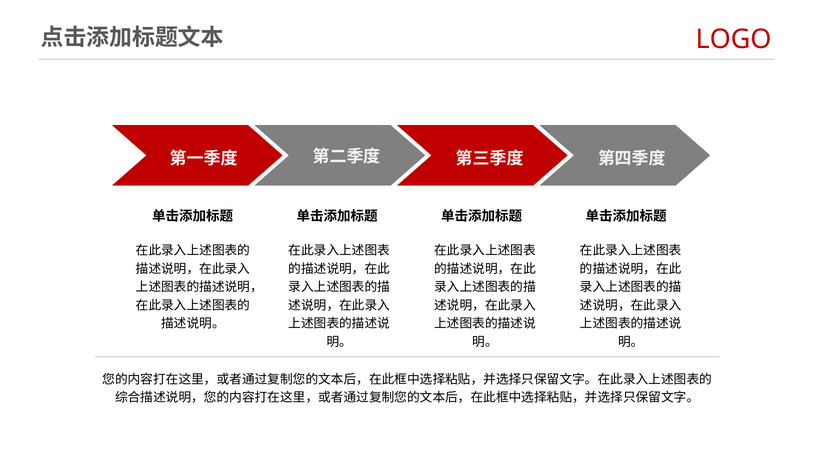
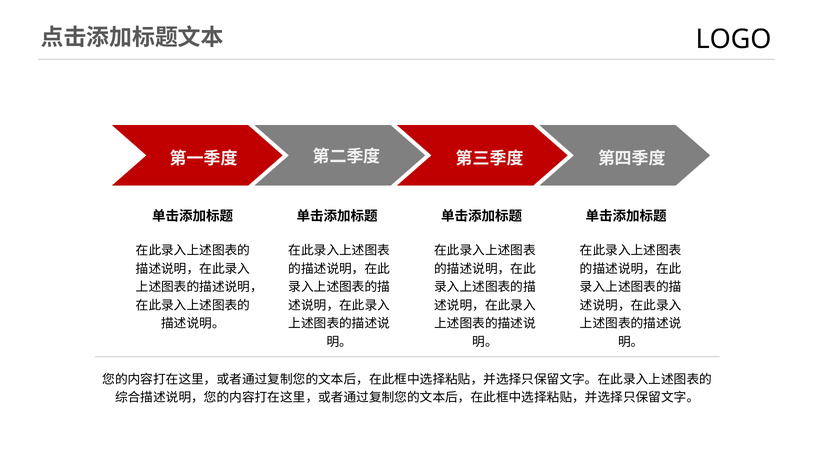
LOGO colour: red -> black (734, 40)
